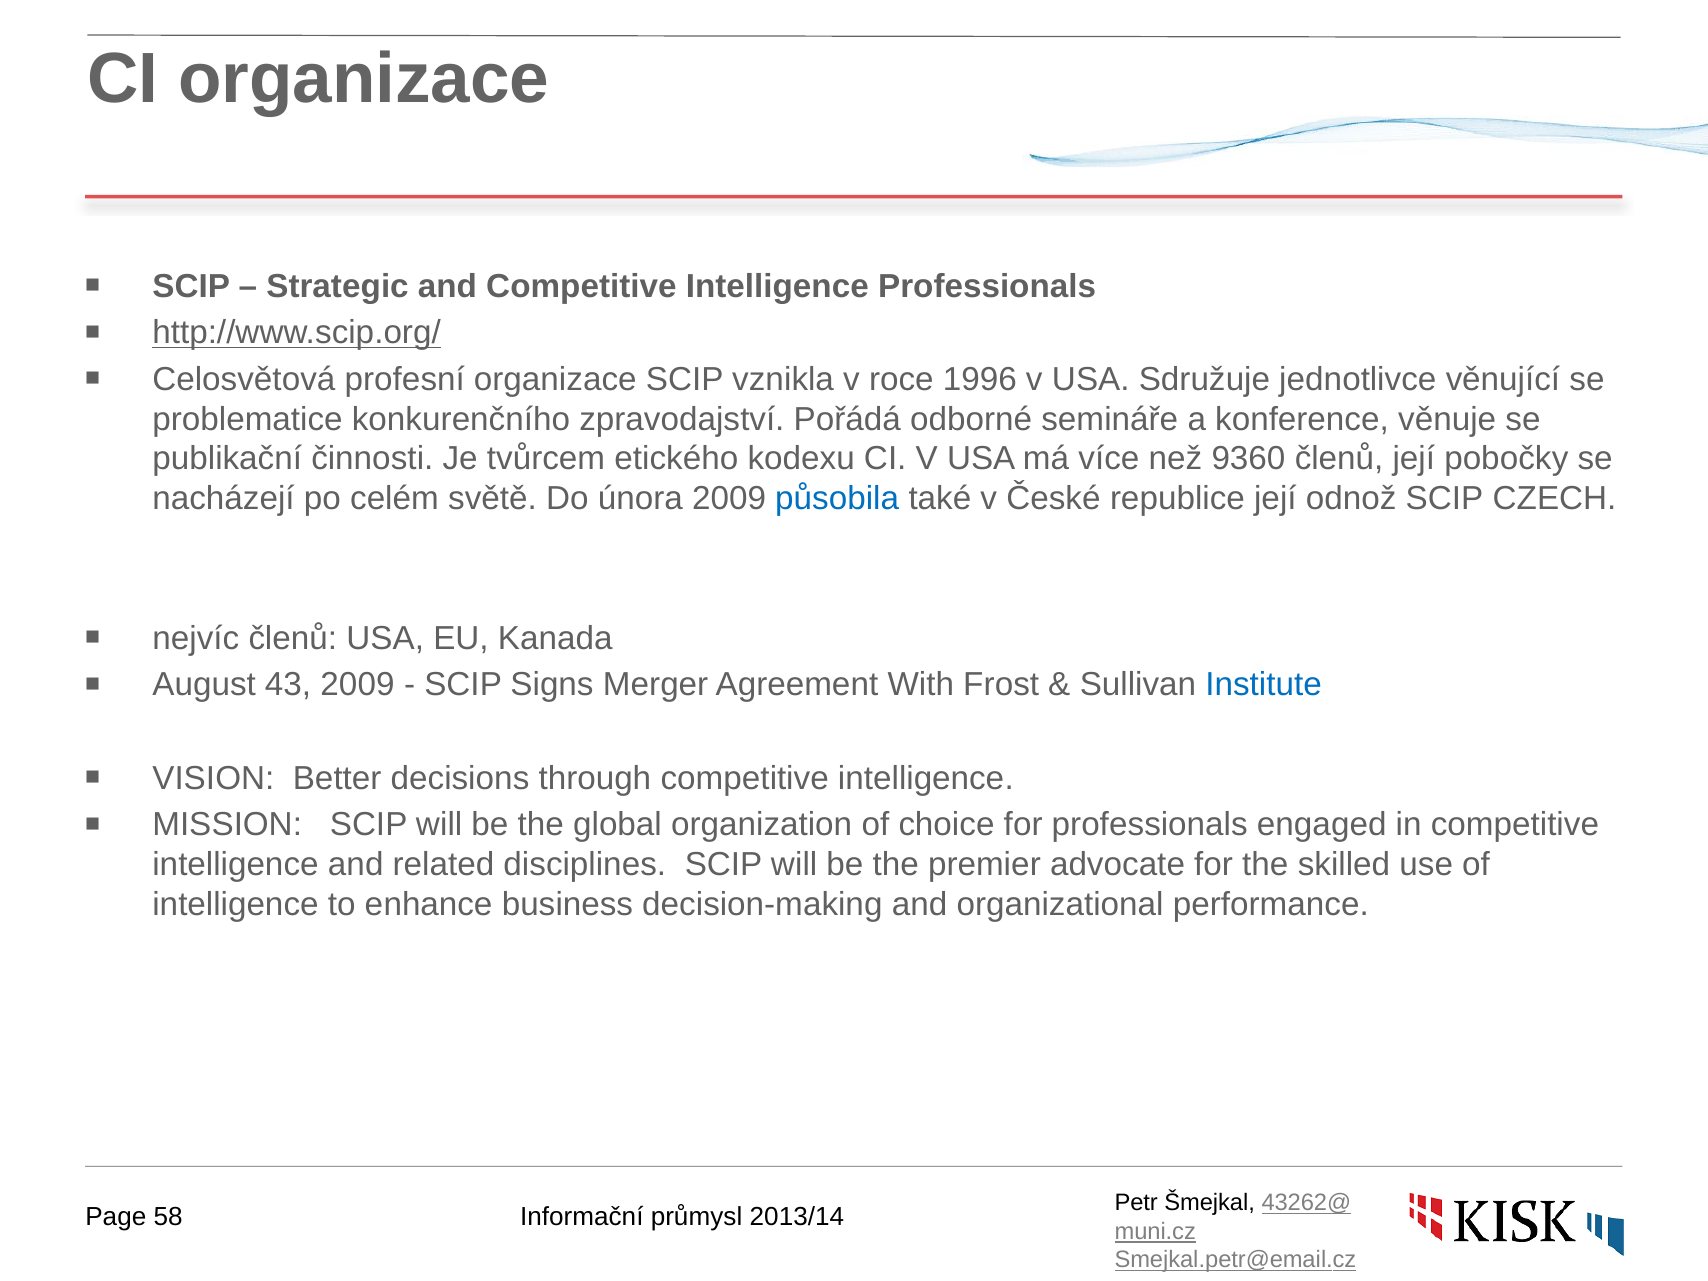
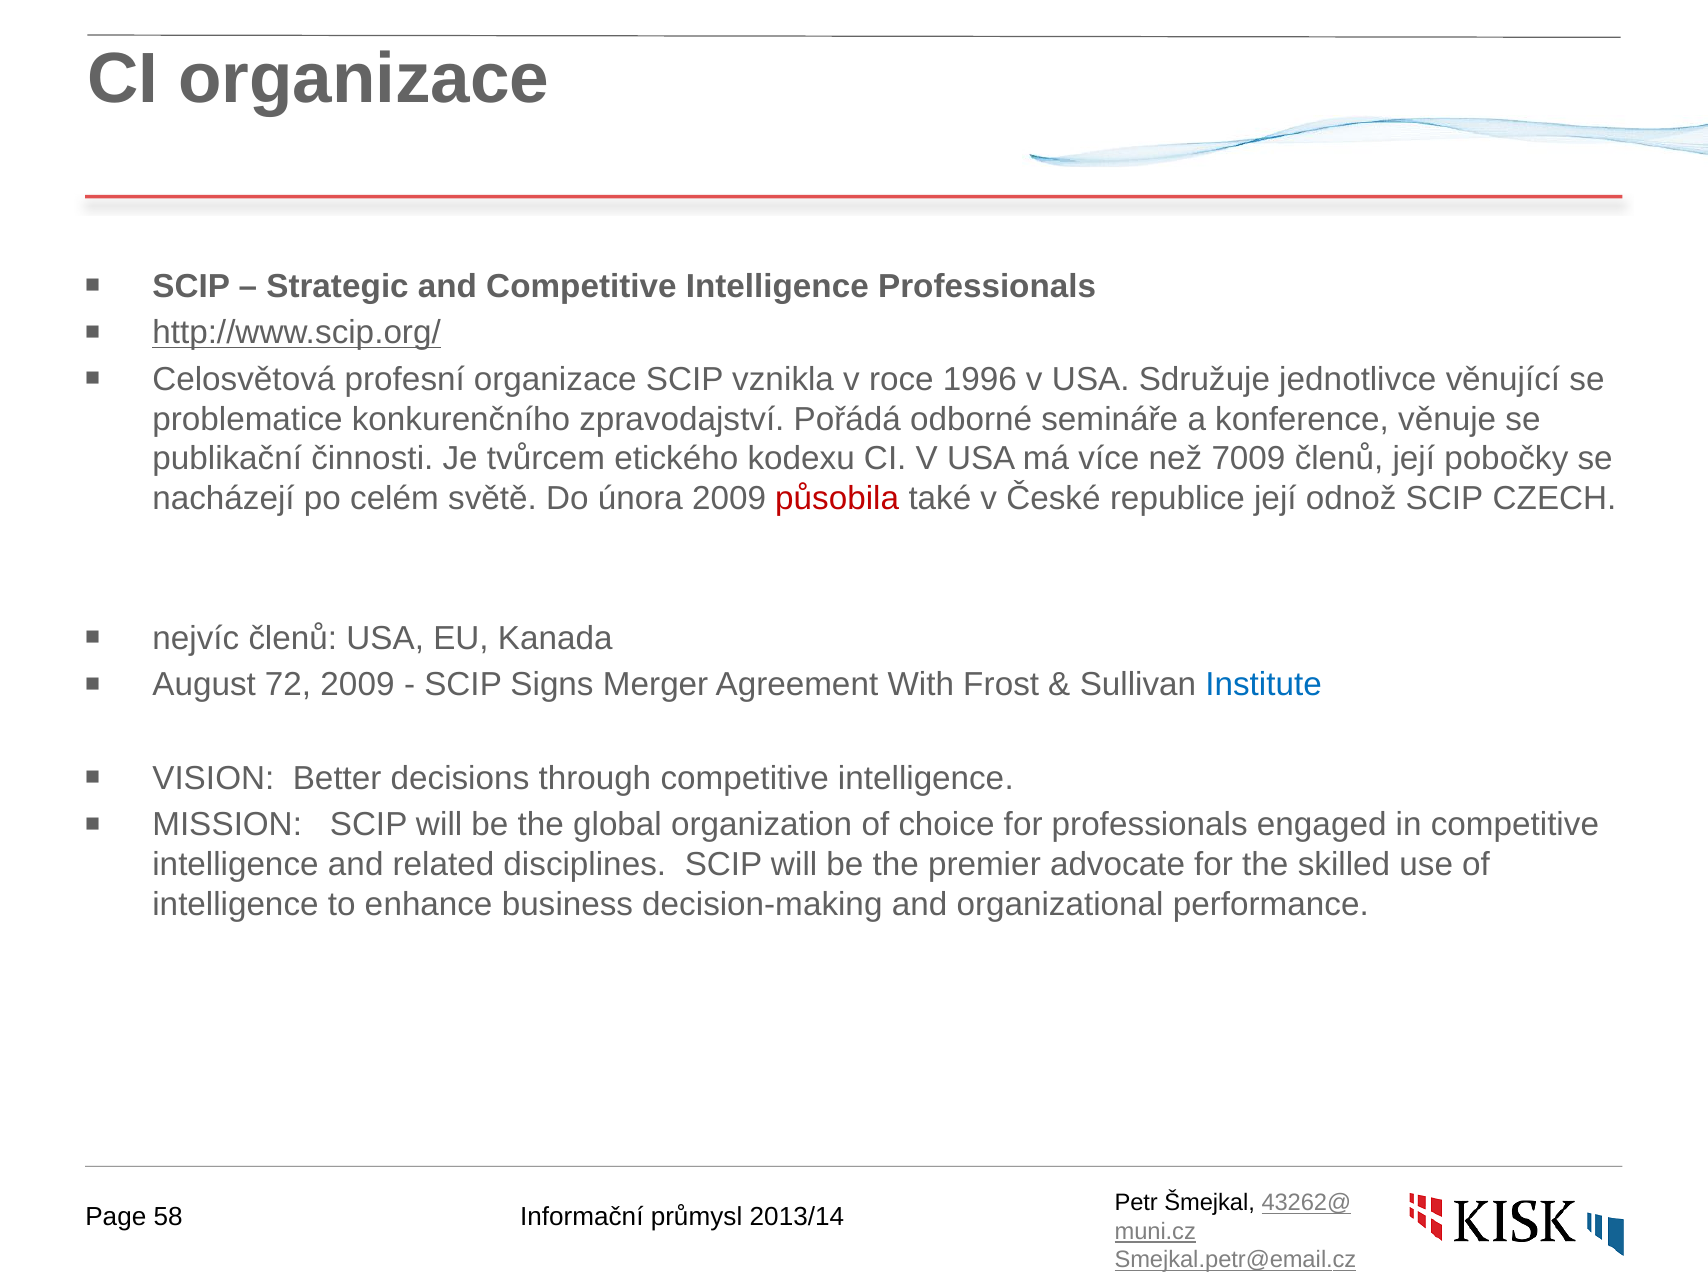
9360: 9360 -> 7009 (1248, 459)
působila colour: blue -> red (837, 499)
43: 43 -> 72 (288, 685)
